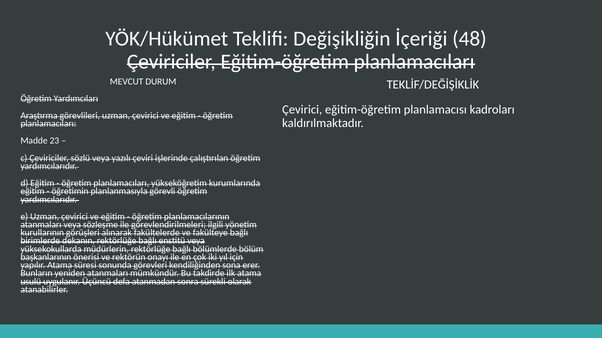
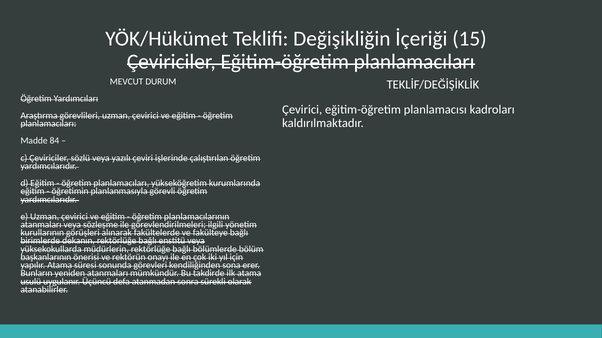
48: 48 -> 15 (469, 39)
23: 23 -> 84 (54, 141)
